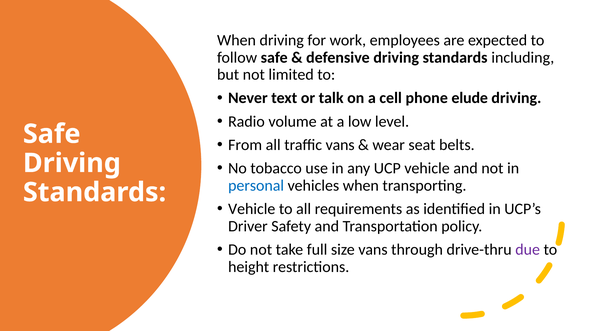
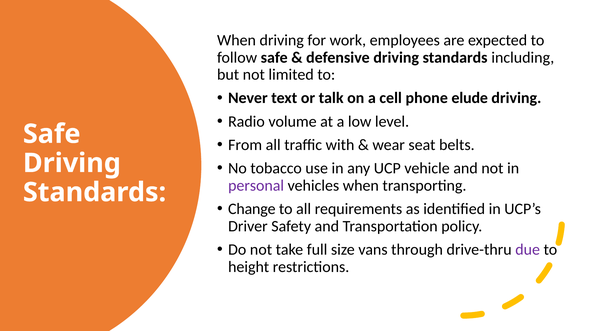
traffic vans: vans -> with (340, 145)
personal colour: blue -> purple (256, 186)
Vehicle: Vehicle -> Change (252, 209)
